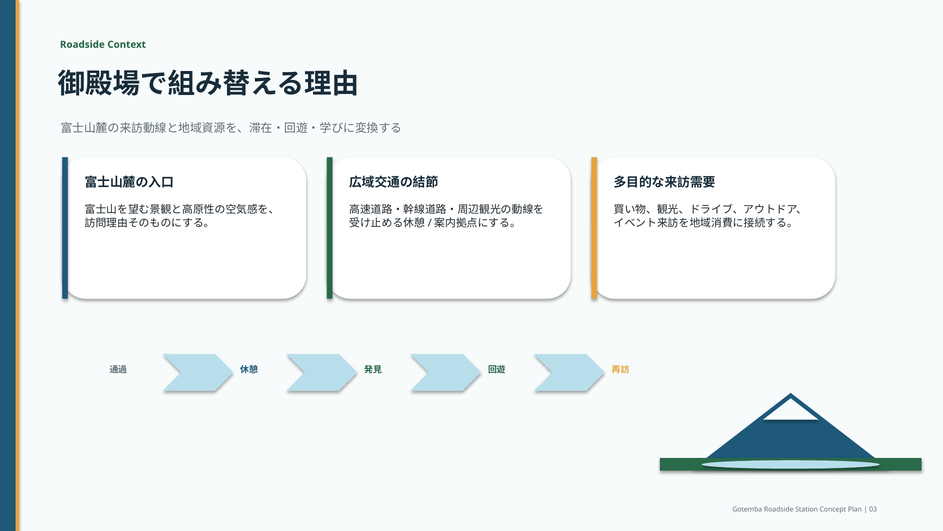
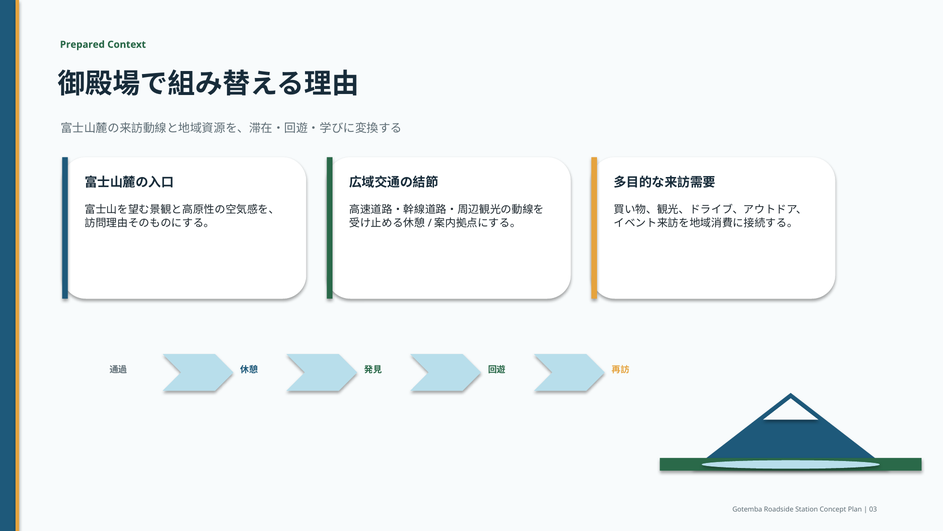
Roadside: Roadside -> Prepared (82, 45)
